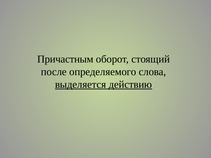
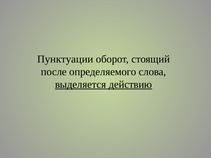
Причастным: Причастным -> Пунктуации (65, 59)
